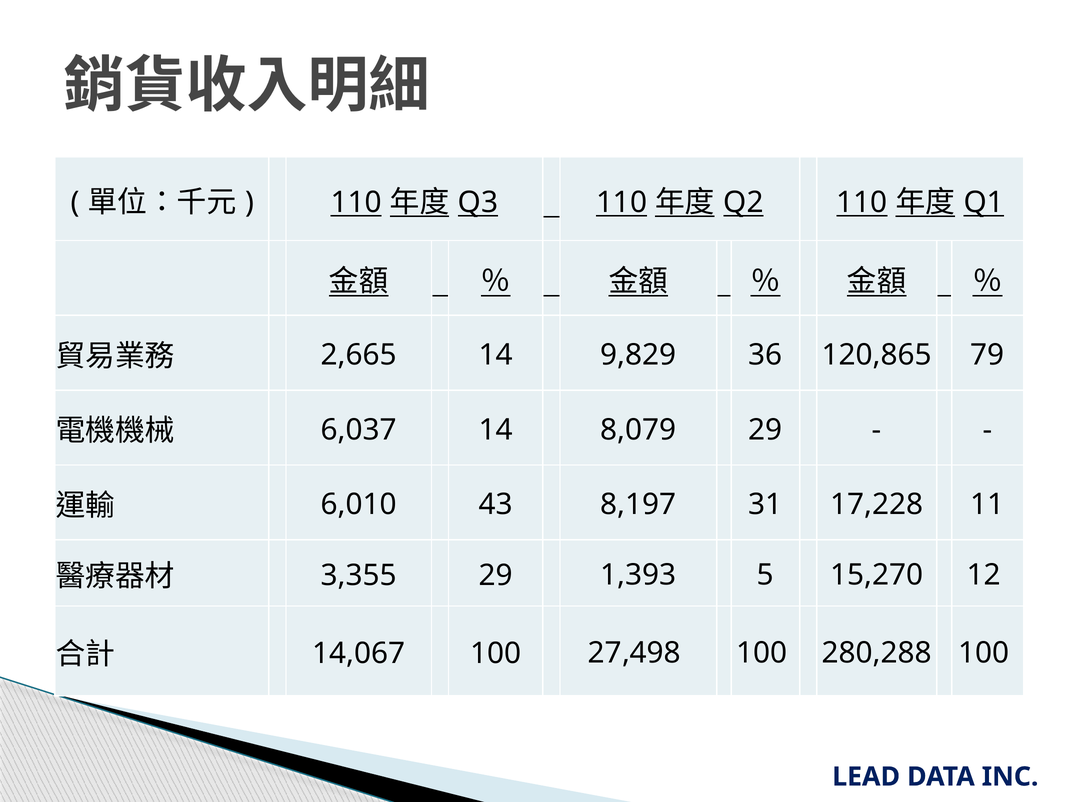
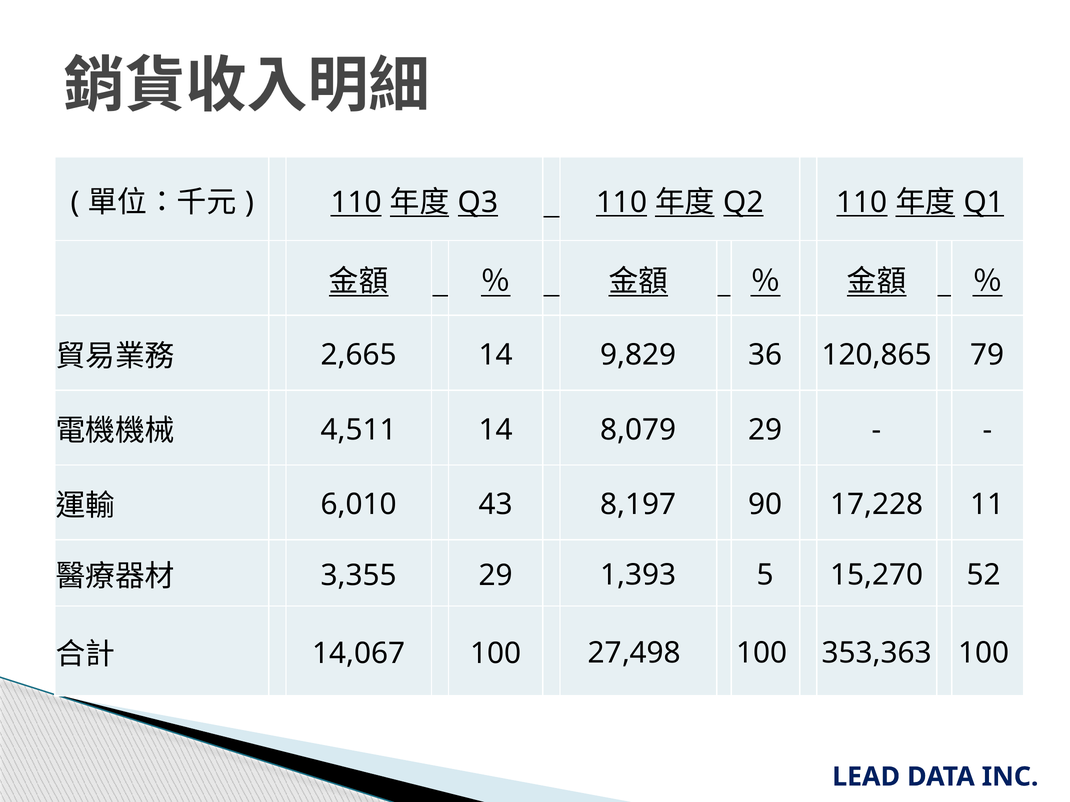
6,037: 6,037 -> 4,511 (359, 430)
31: 31 -> 90 (765, 505)
12: 12 -> 52 (984, 575)
280,288: 280,288 -> 353,363 (877, 654)
